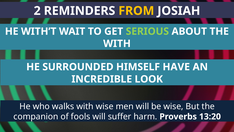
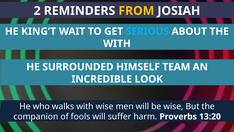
WITH’T: WITH’T -> KING’T (39, 31)
SERIOUS colour: light green -> light blue (147, 31)
HAVE: HAVE -> TEAM (176, 67)
